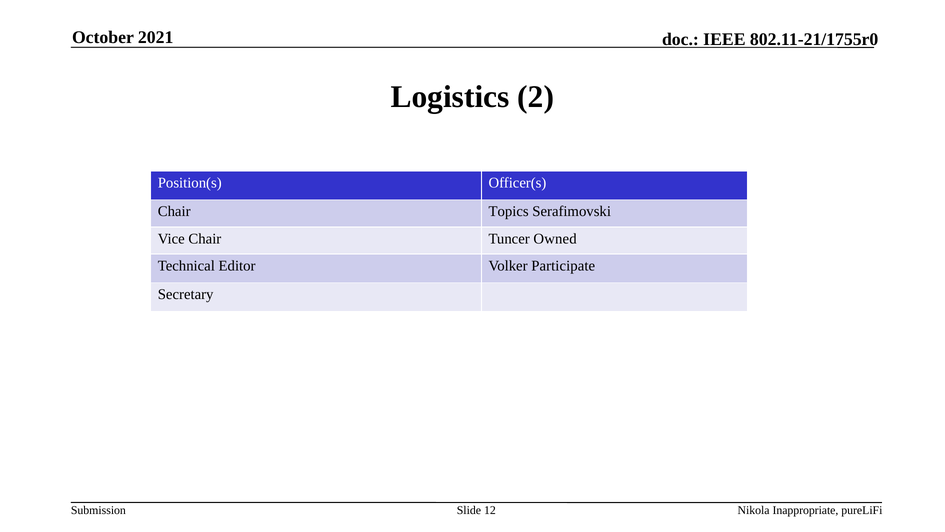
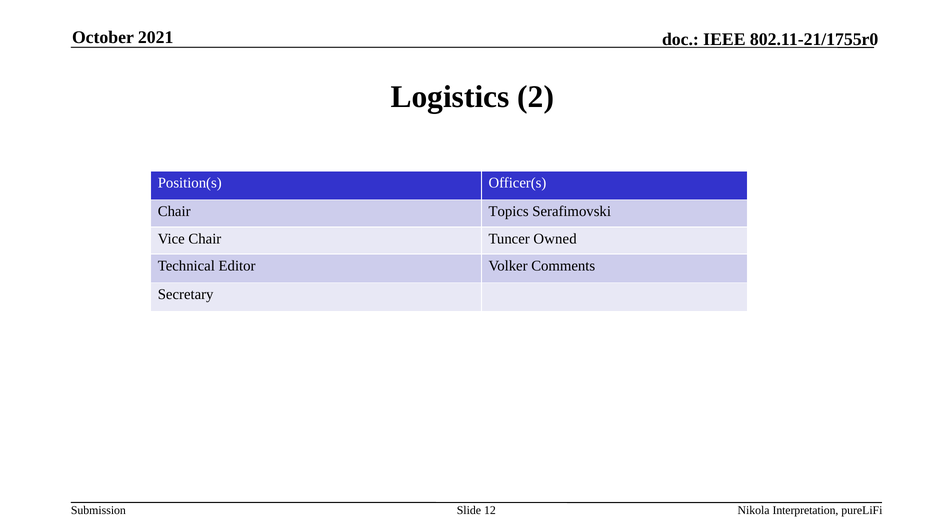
Participate: Participate -> Comments (563, 266)
Inappropriate: Inappropriate -> Interpretation (805, 510)
